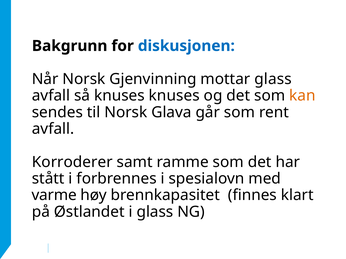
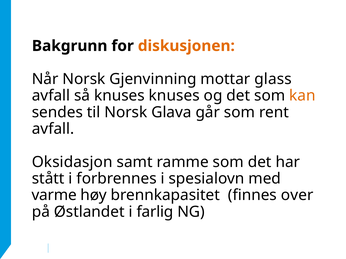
diskusjonen colour: blue -> orange (186, 46)
Korroderer: Korroderer -> Oksidasjon (72, 162)
klart: klart -> over (297, 196)
i glass: glass -> farlig (155, 212)
